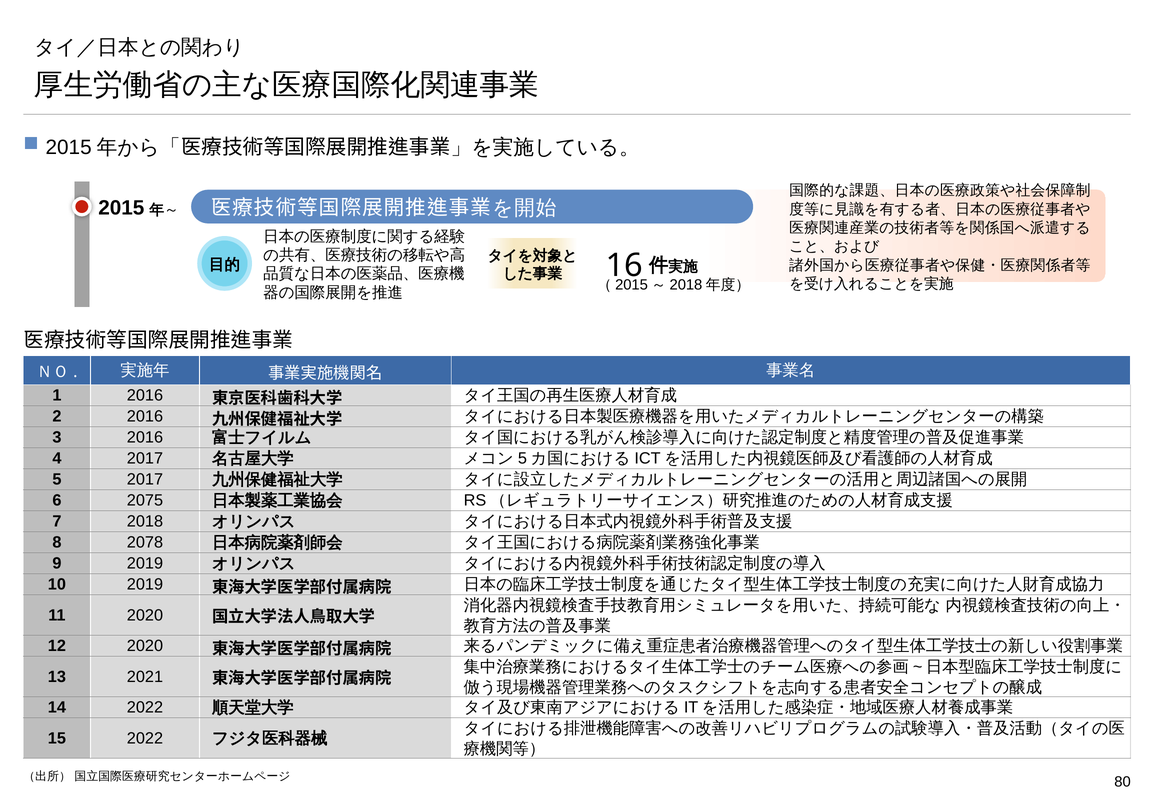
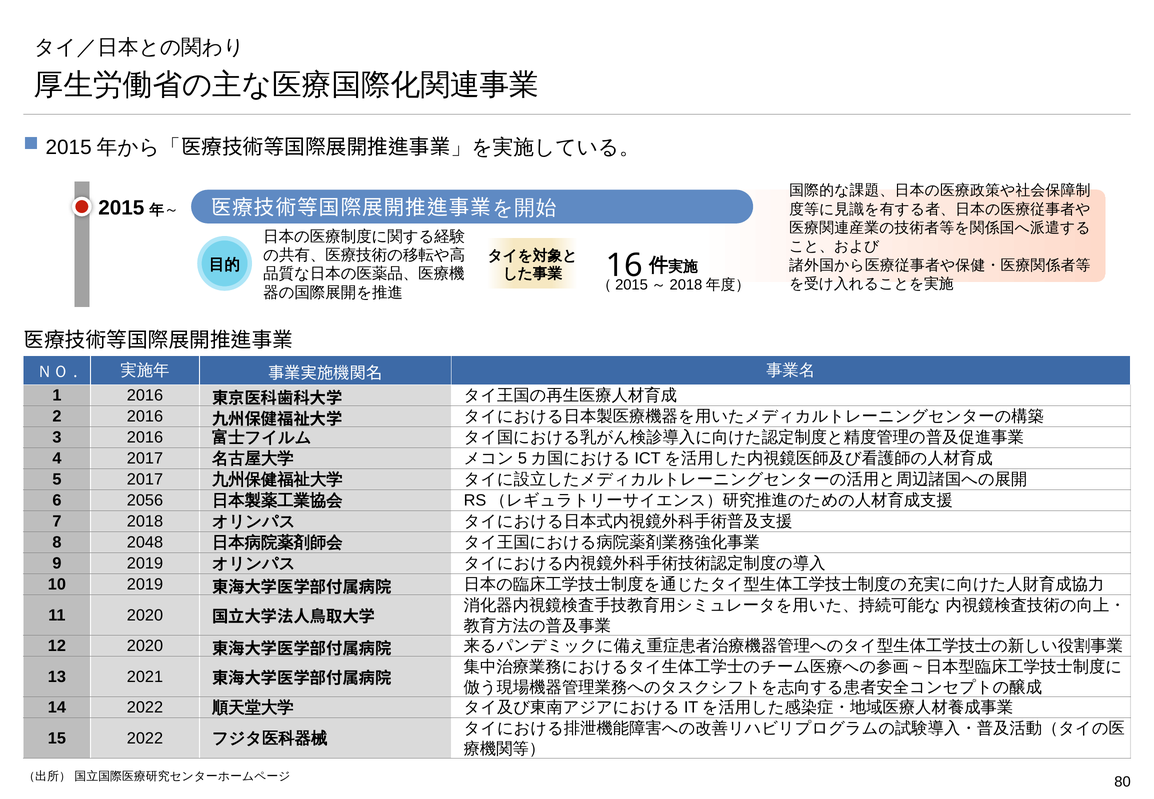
2075: 2075 -> 2056 (145, 500)
2078: 2078 -> 2048 (145, 542)
